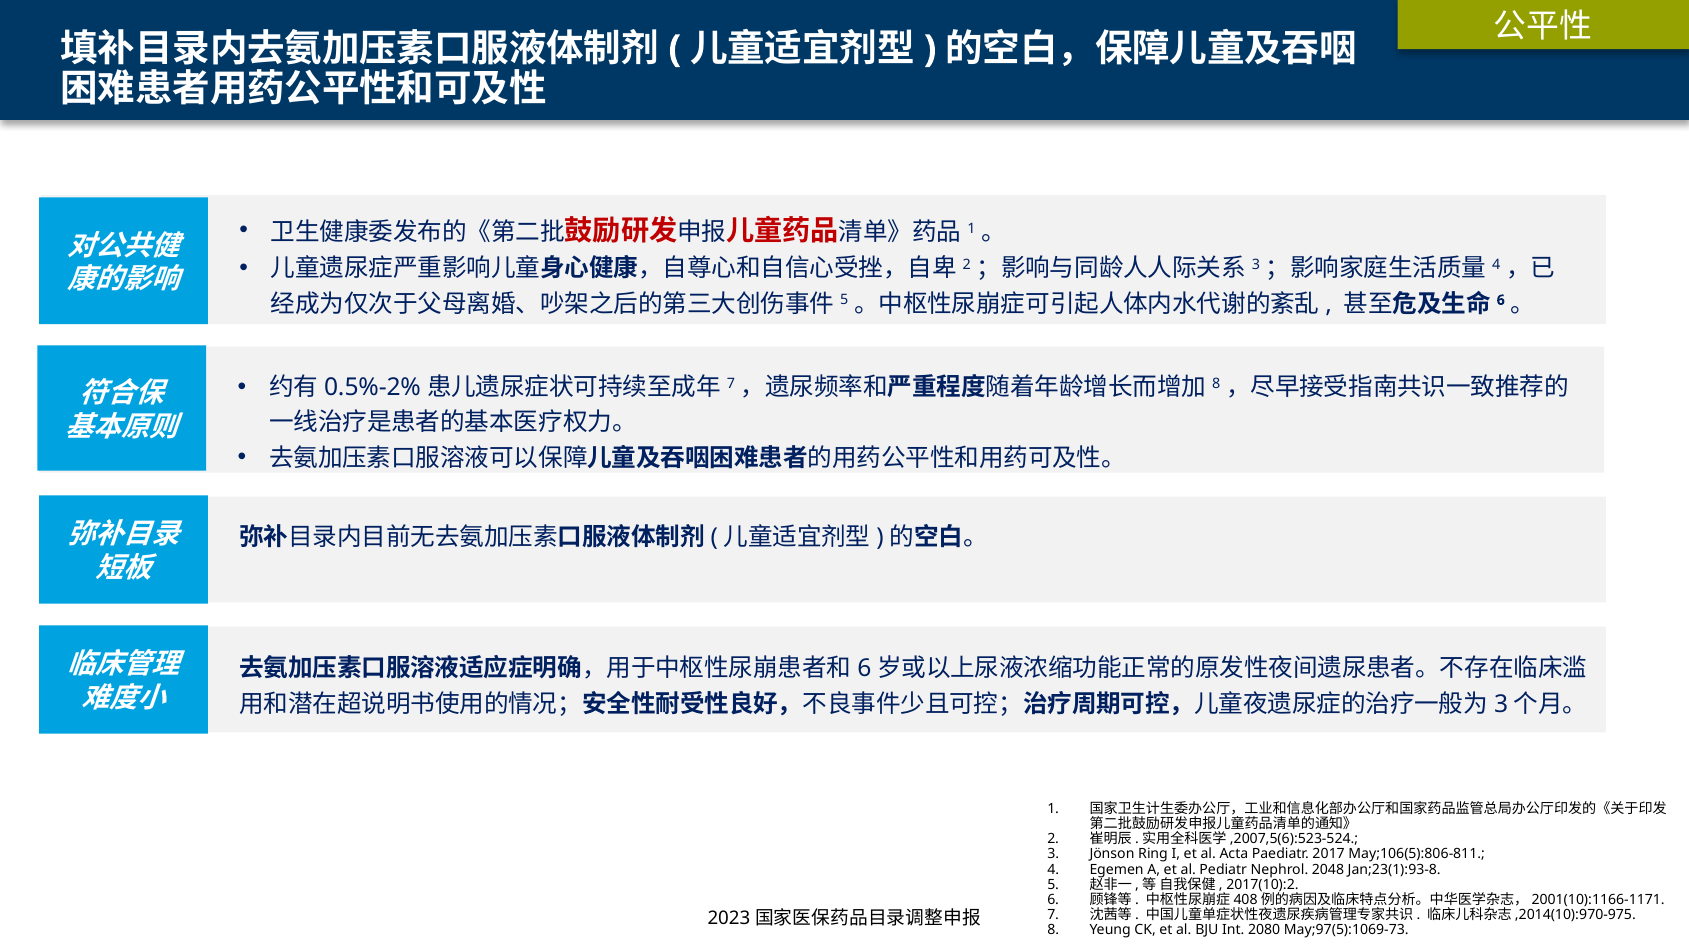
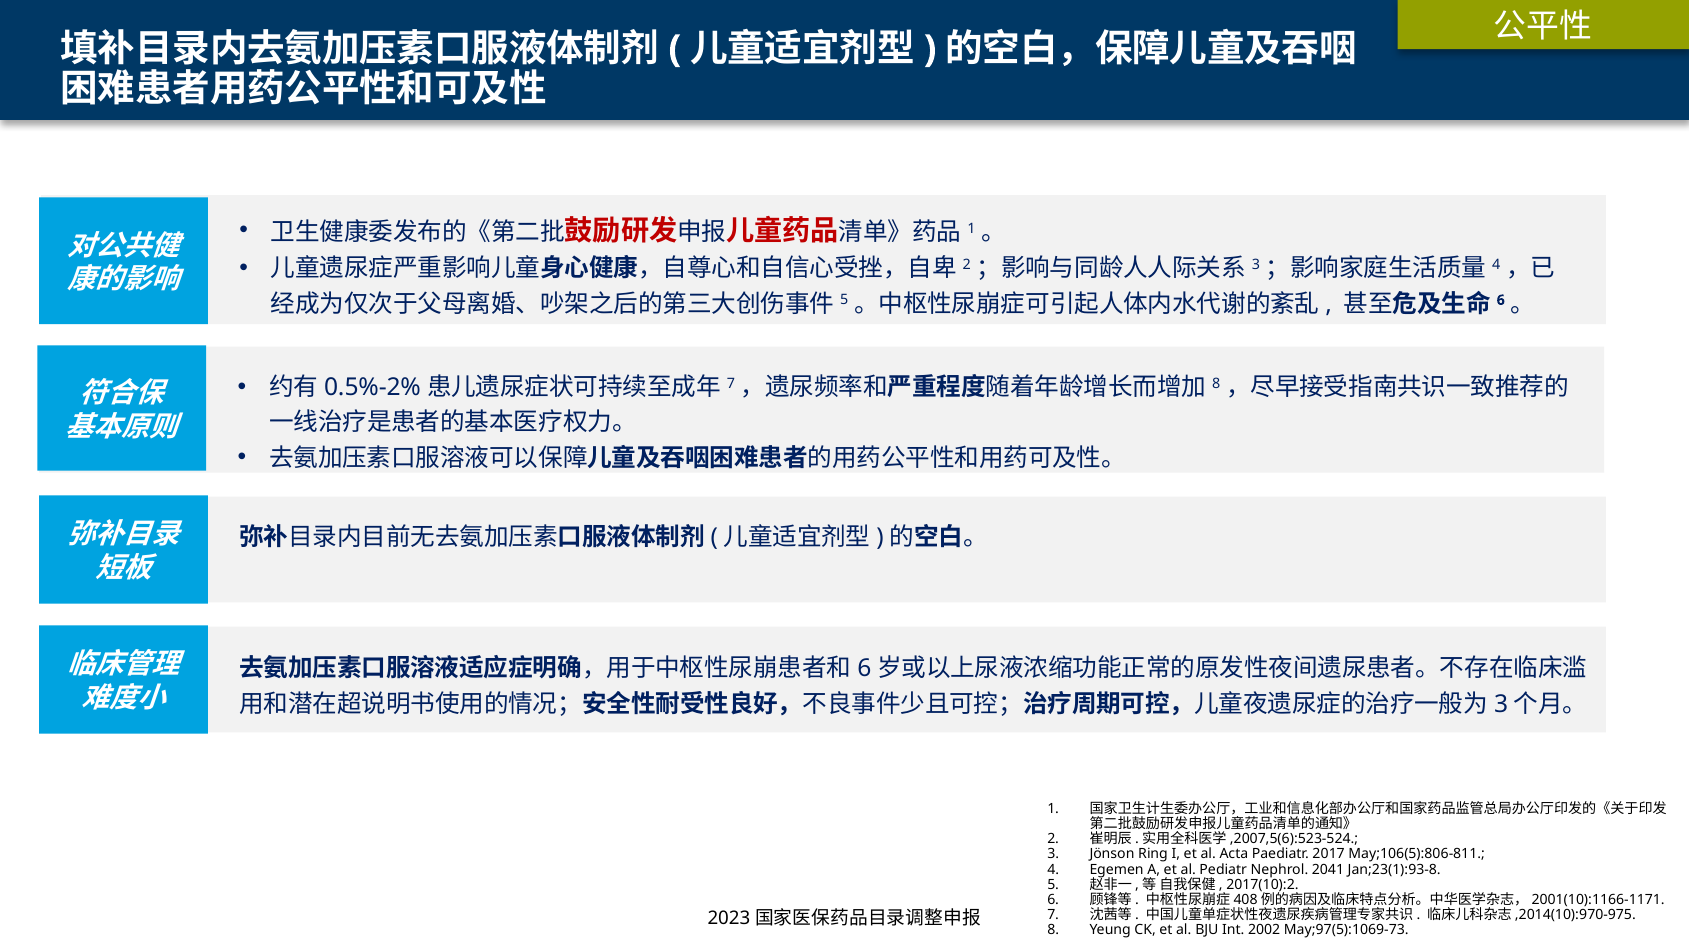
2048: 2048 -> 2041 (1328, 870)
2080: 2080 -> 2002 (1264, 930)
